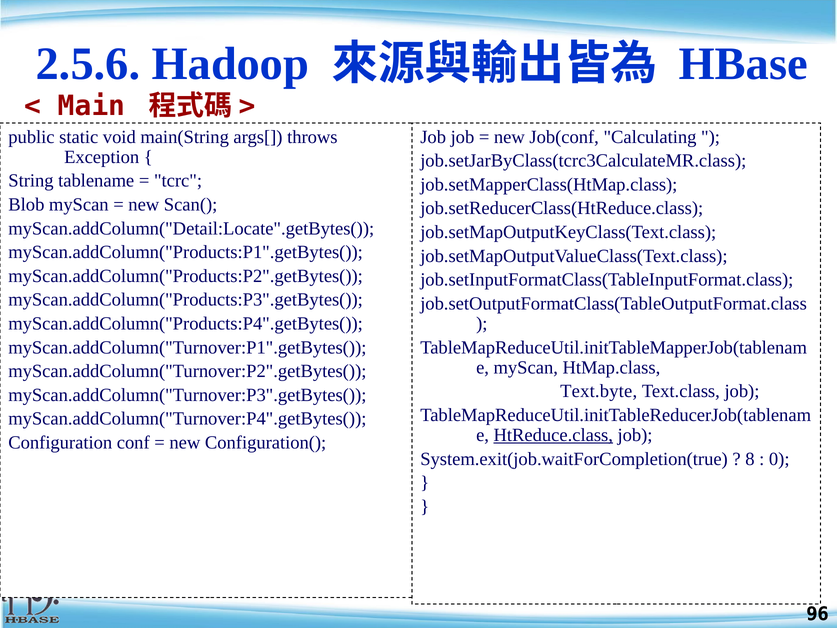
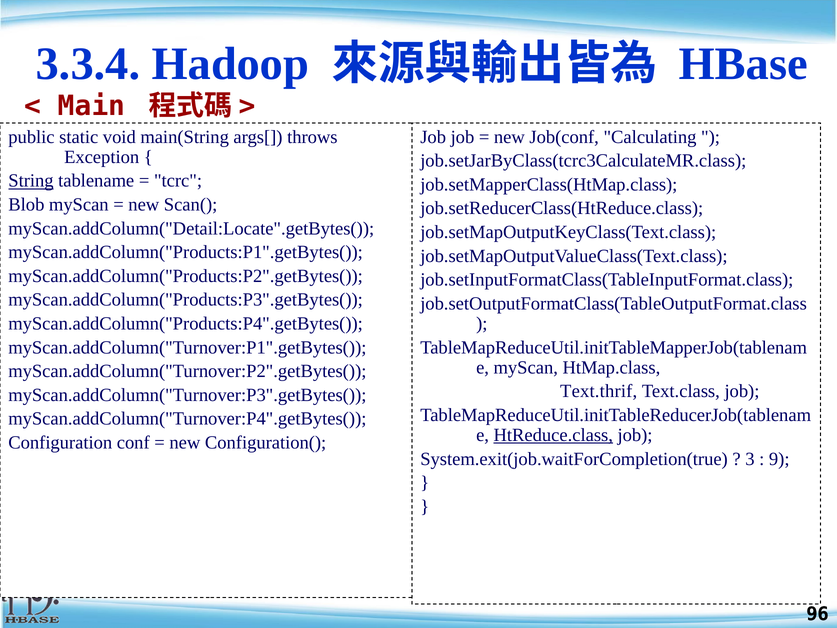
2.5.6: 2.5.6 -> 3.3.4 (88, 64)
String underline: none -> present (31, 181)
Text.byte: Text.byte -> Text.thrif (599, 391)
8: 8 -> 3 (750, 459)
0: 0 -> 9 (779, 459)
